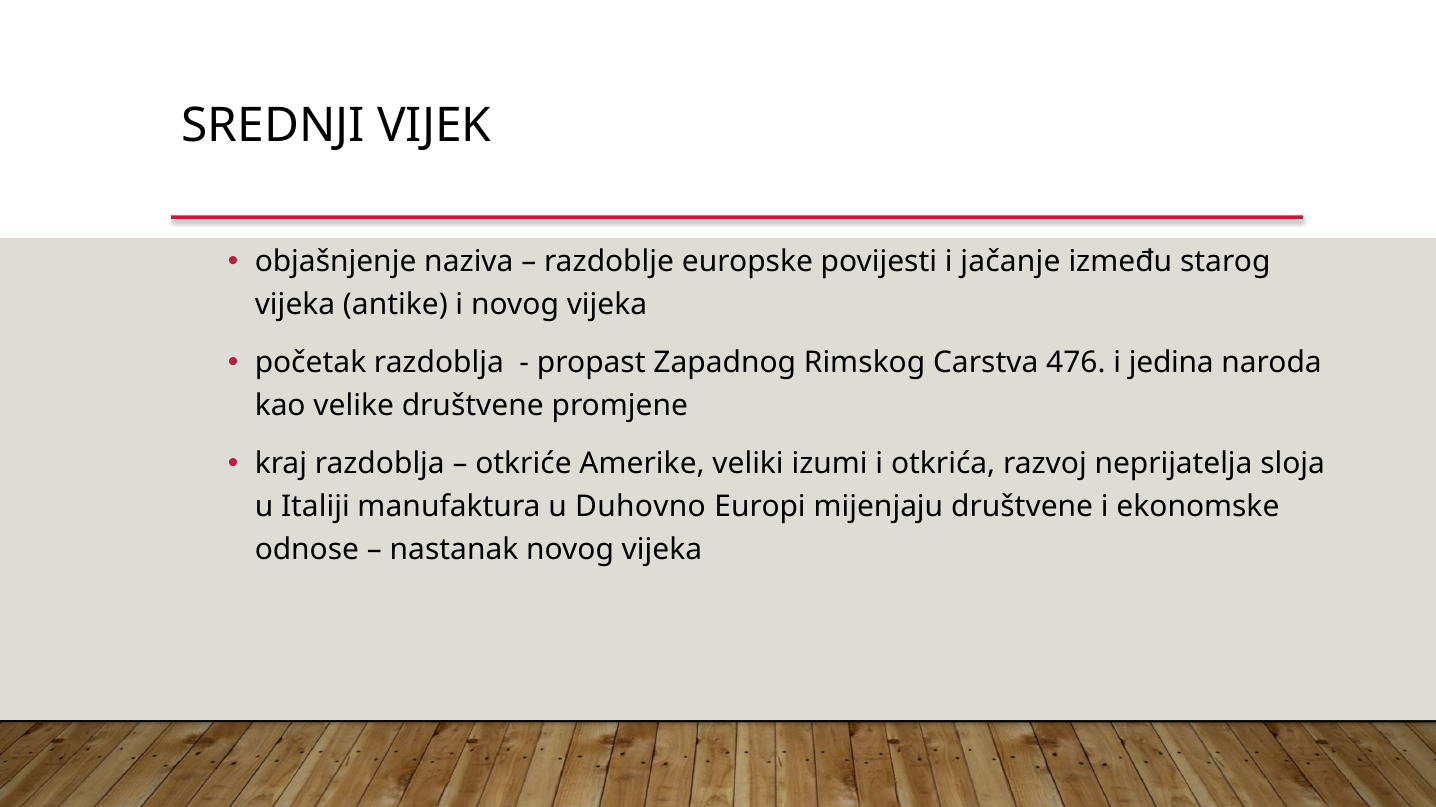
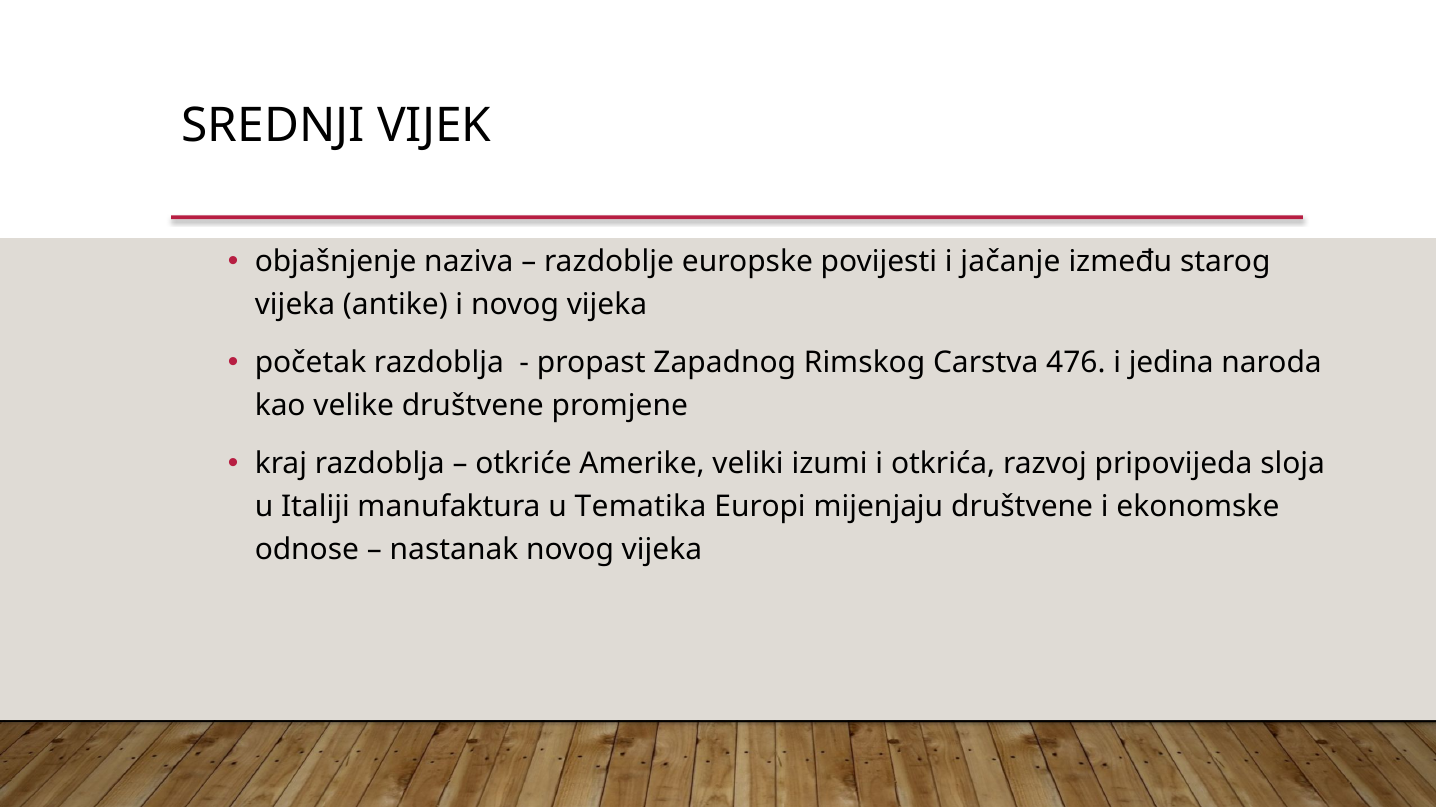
neprijatelja: neprijatelja -> pripovijeda (1174, 464)
Duhovno: Duhovno -> Tematika (640, 507)
